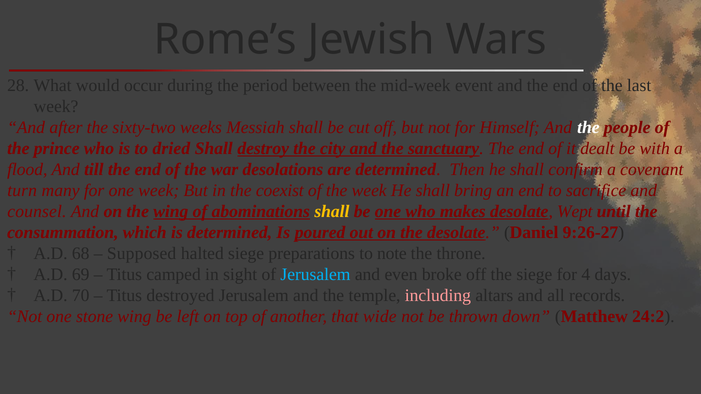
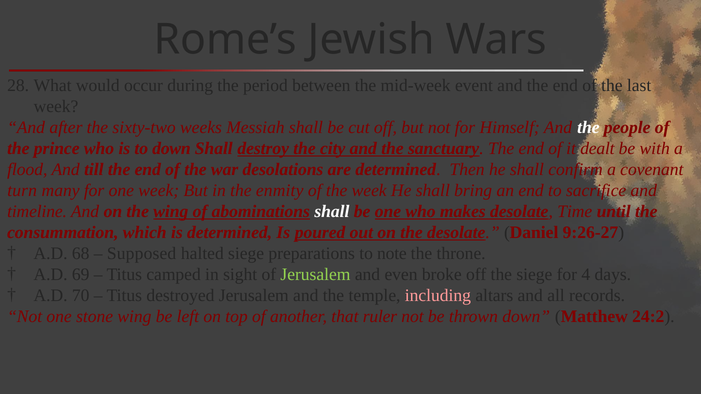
to dried: dried -> down (172, 148)
coexist: coexist -> enmity (280, 190)
counsel: counsel -> timeline (37, 212)
shall colour: yellow -> white (332, 212)
Wept: Wept -> Time (575, 212)
Jerusalem colour: light blue -> light green (315, 275)
wide: wide -> ruler (380, 317)
